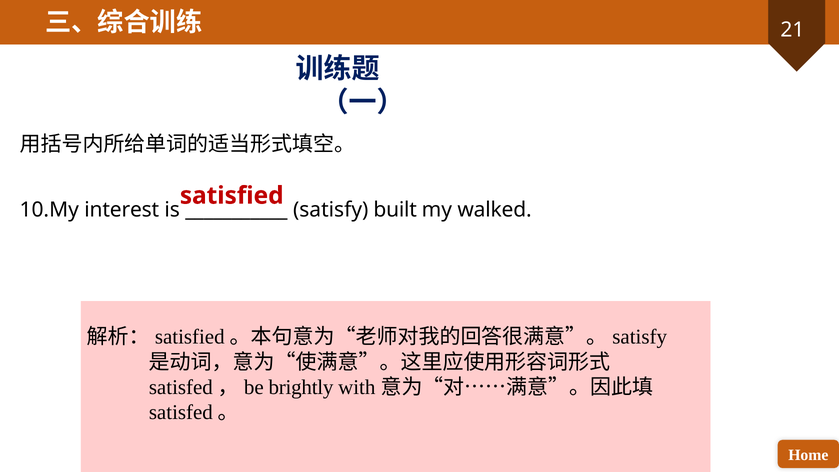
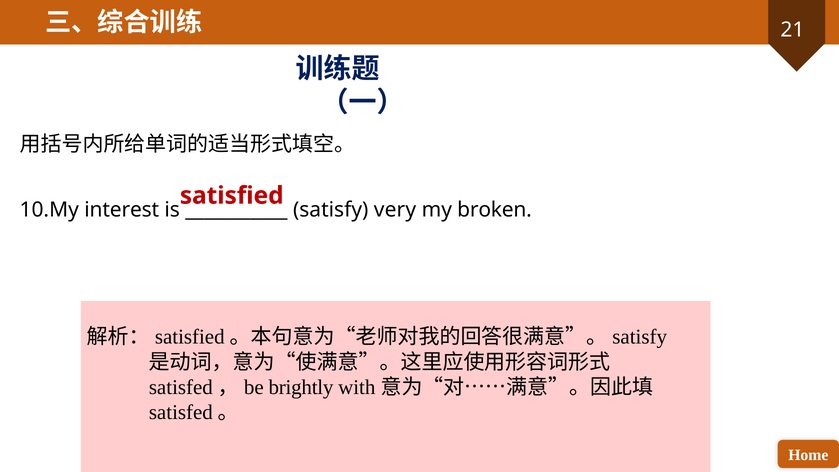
built: built -> very (395, 210)
walked: walked -> broken (495, 210)
